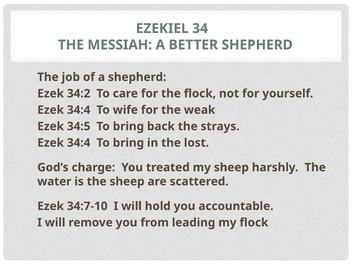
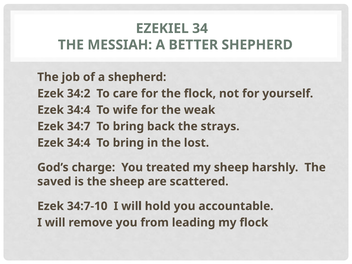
34:5: 34:5 -> 34:7 (79, 126)
water: water -> saved (54, 181)
